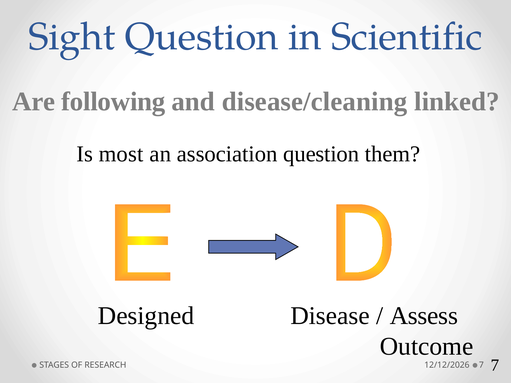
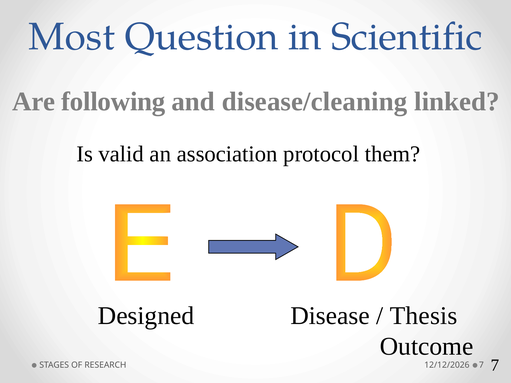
Sight: Sight -> Most (72, 37)
most: most -> valid (121, 154)
association question: question -> protocol (321, 154)
Assess: Assess -> Thesis (424, 316)
